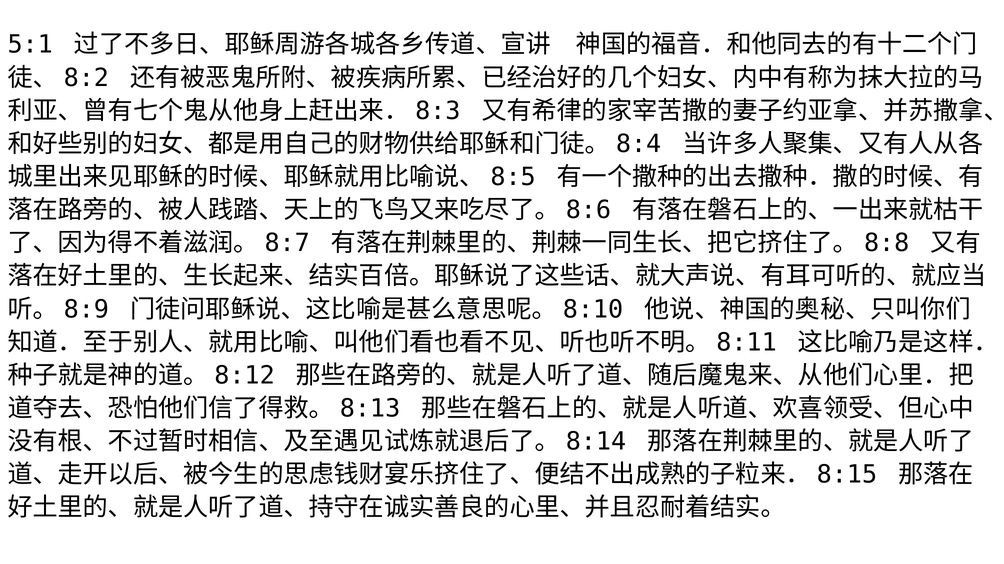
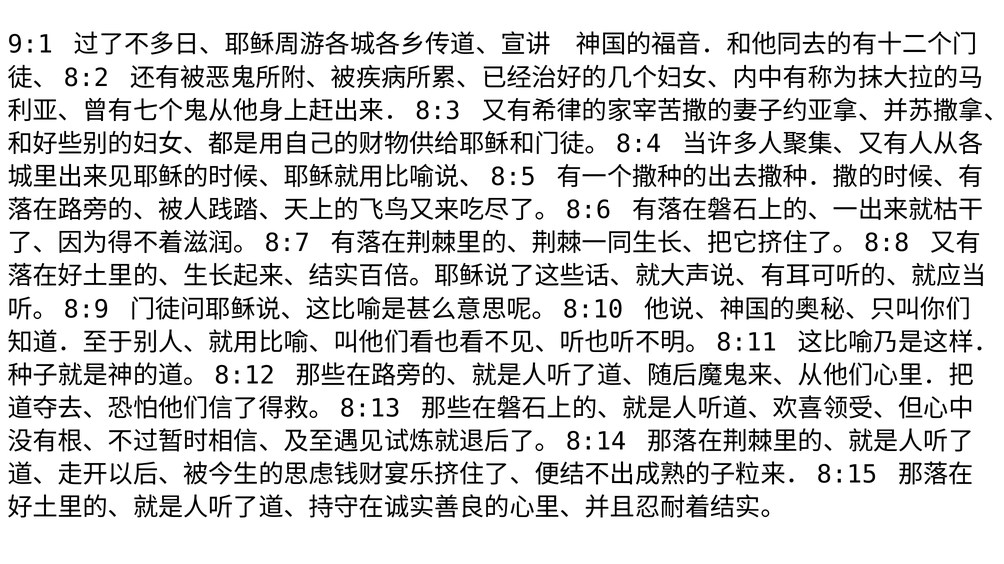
5:1: 5:1 -> 9:1 (30, 45)
